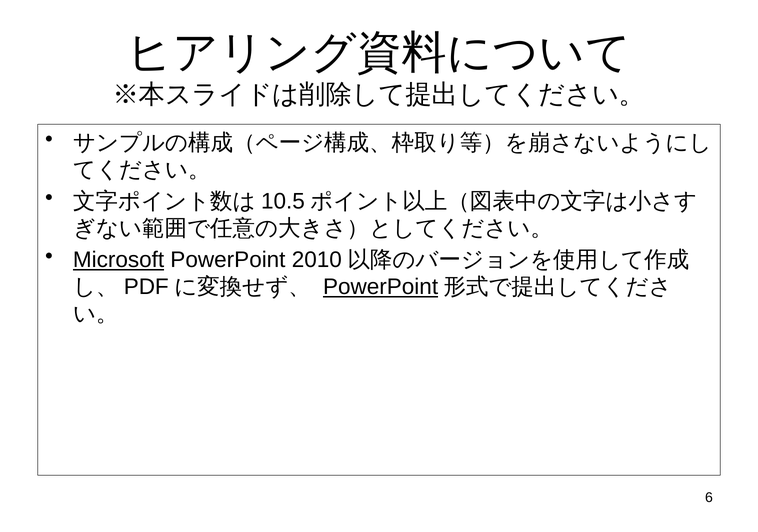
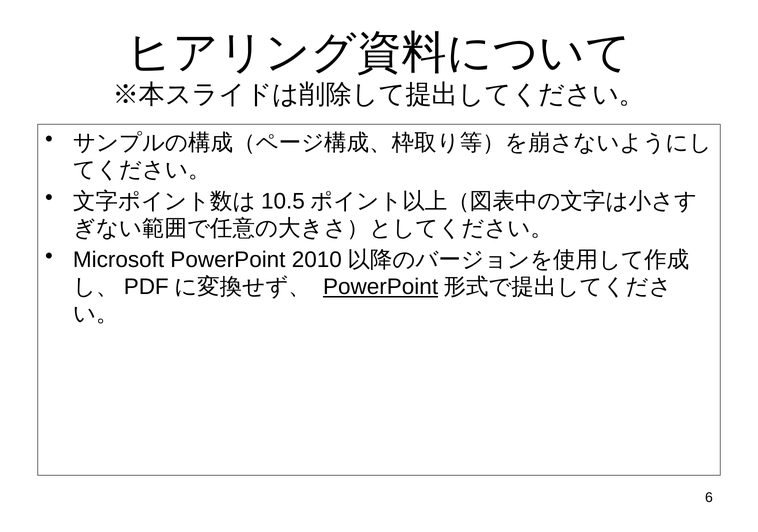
Microsoft underline: present -> none (119, 260)
